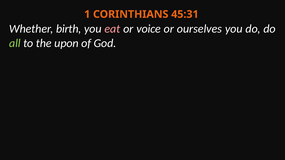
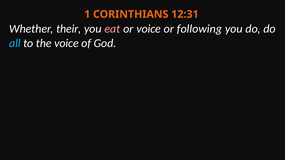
45:31: 45:31 -> 12:31 (185, 14)
birth: birth -> their (69, 29)
ourselves: ourselves -> following (199, 29)
all colour: light green -> light blue (15, 43)
the upon: upon -> voice (67, 43)
